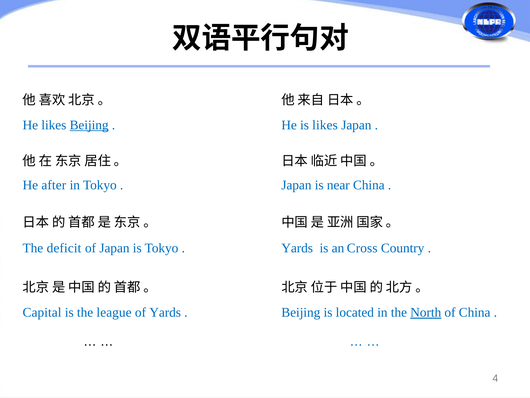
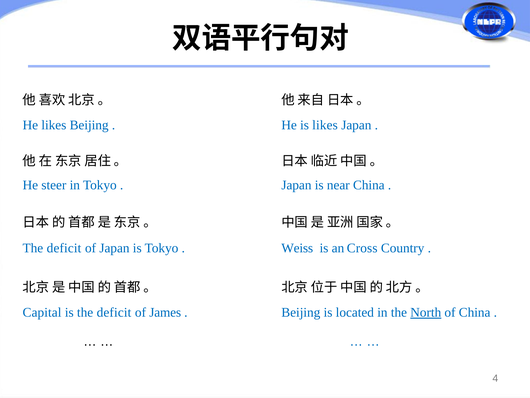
Beijing underline: present -> none (89, 125)
after: after -> steer (54, 185)
Yards: Yards -> Weiss (297, 248)
is the league: league -> deficit (114, 312)
of Yards: Yards -> James (165, 312)
